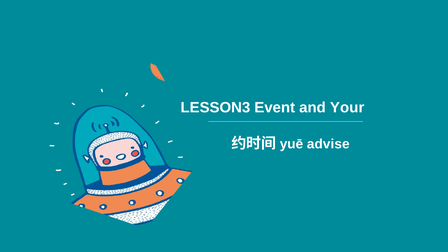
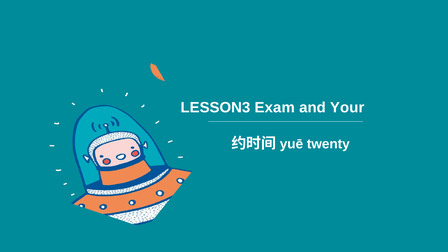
Event: Event -> Exam (275, 108)
advise: advise -> twenty (328, 144)
